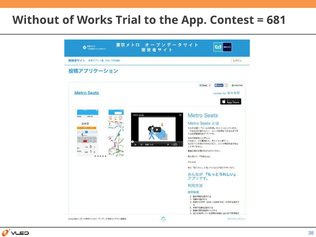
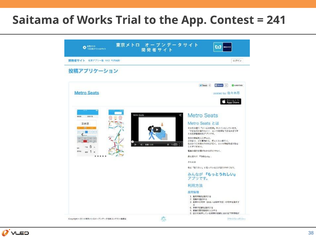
Without: Without -> Saitama (36, 20)
681: 681 -> 241 (276, 20)
